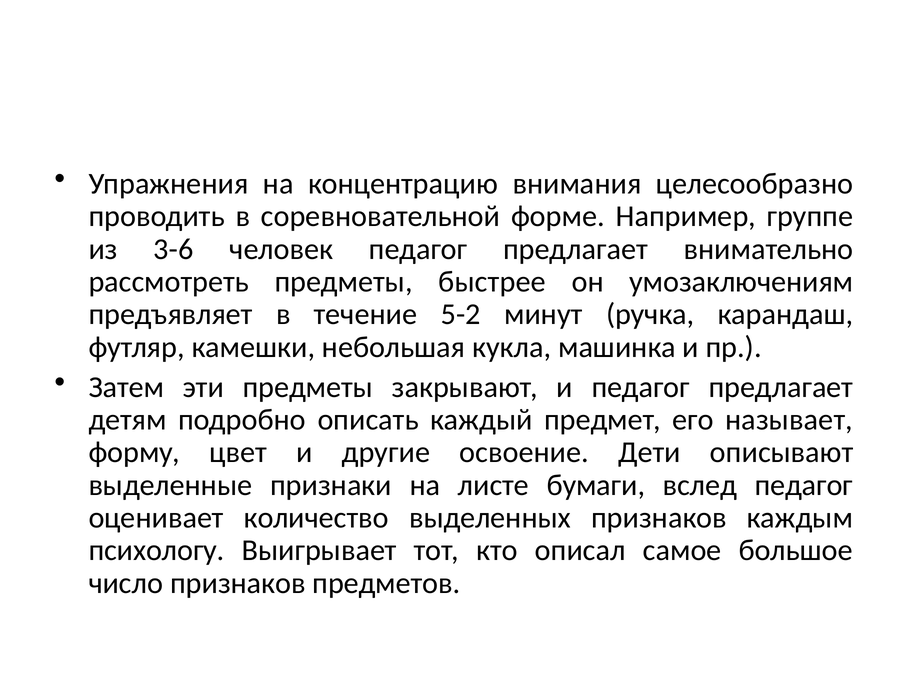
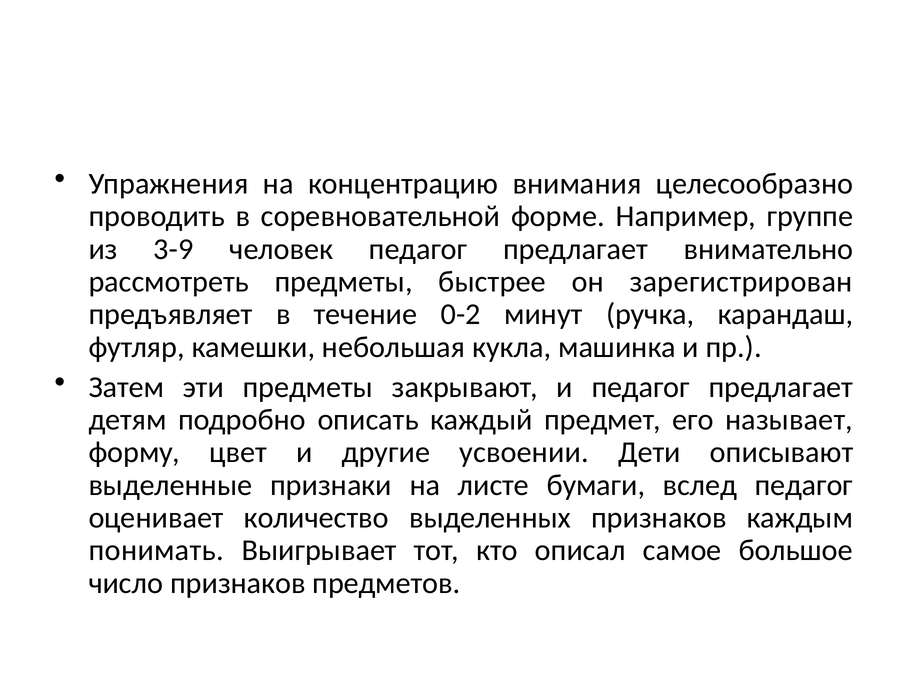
3-6: 3-6 -> 3-9 (173, 249)
умозаключениям: умозаключениям -> зарегистрирован (741, 282)
5-2: 5-2 -> 0-2 (461, 314)
освоение: освоение -> усвоении (524, 452)
психологу: психологу -> понимать (156, 550)
